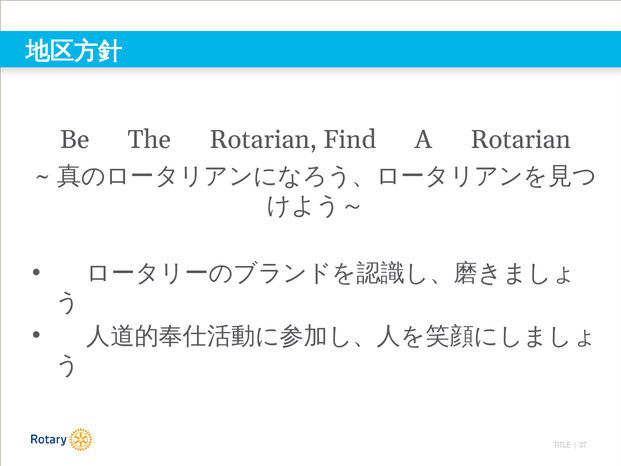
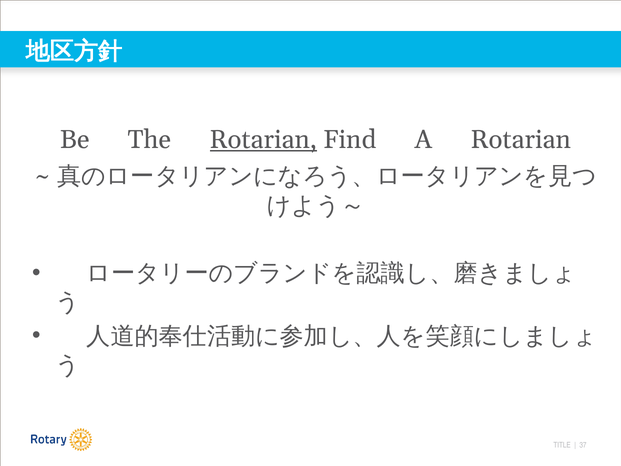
Rotarian underline: none -> present (263, 139)
